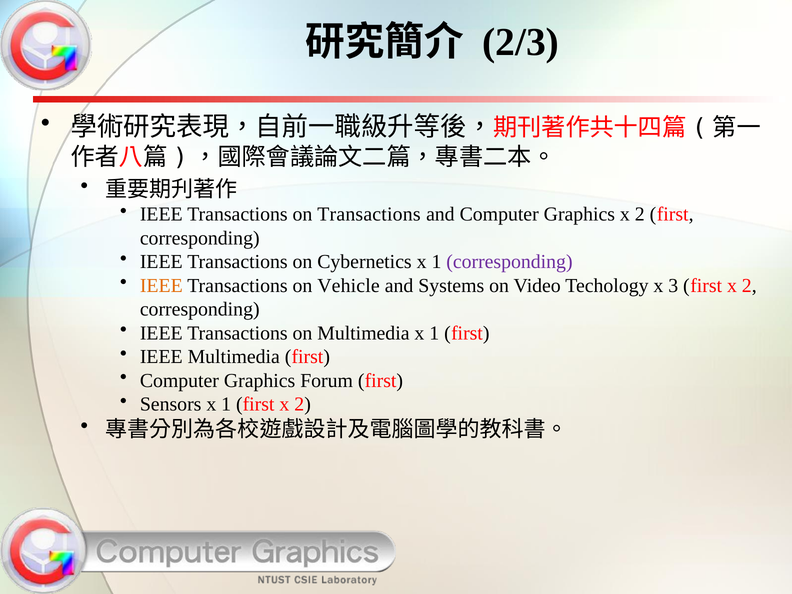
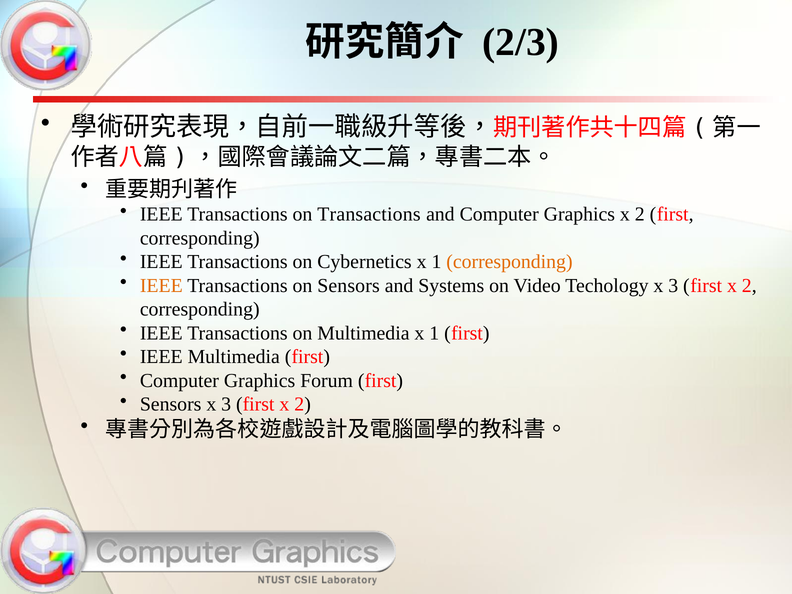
corresponding colour: purple -> orange (509, 262)
on Vehicle: Vehicle -> Sensors (348, 286)
Sensors x 1: 1 -> 3 (226, 404)
